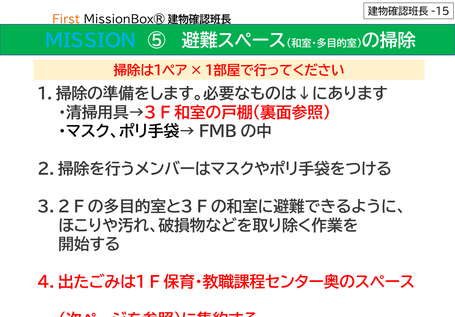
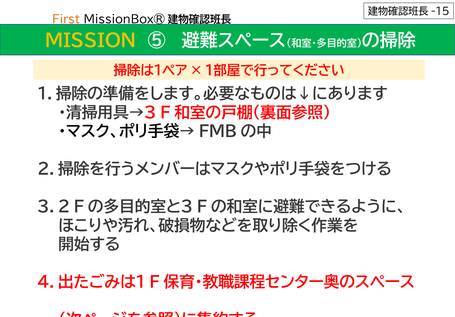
MISSION colour: light blue -> yellow (90, 41)
